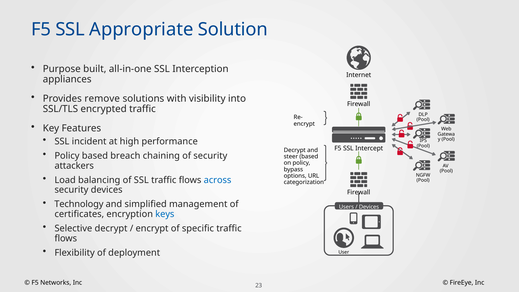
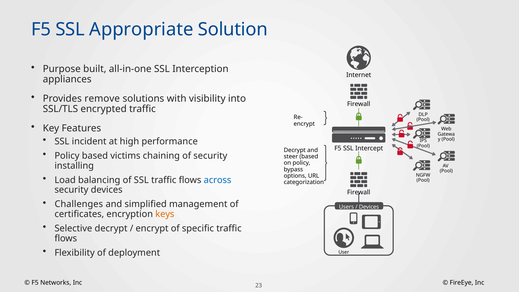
breach: breach -> victims (125, 156)
attackers: attackers -> installing (74, 166)
Technology: Technology -> Challenges (79, 204)
keys colour: blue -> orange (165, 214)
